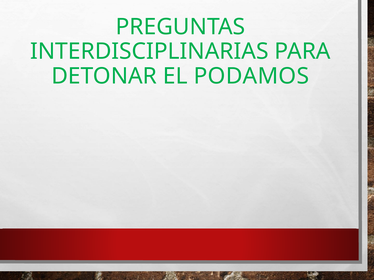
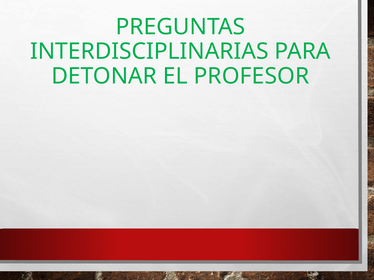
PODAMOS: PODAMOS -> PROFESOR (251, 76)
